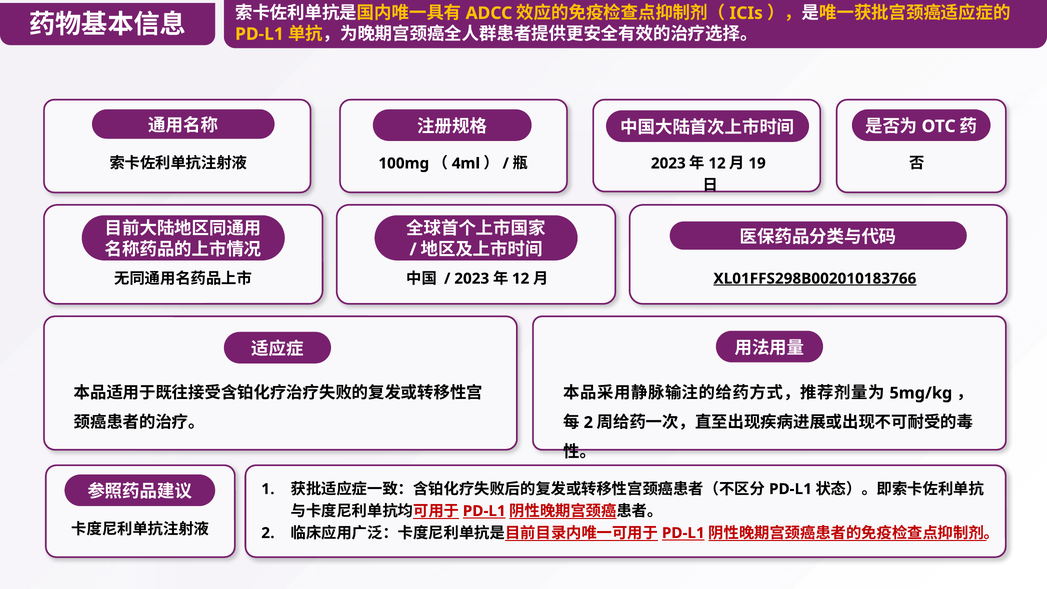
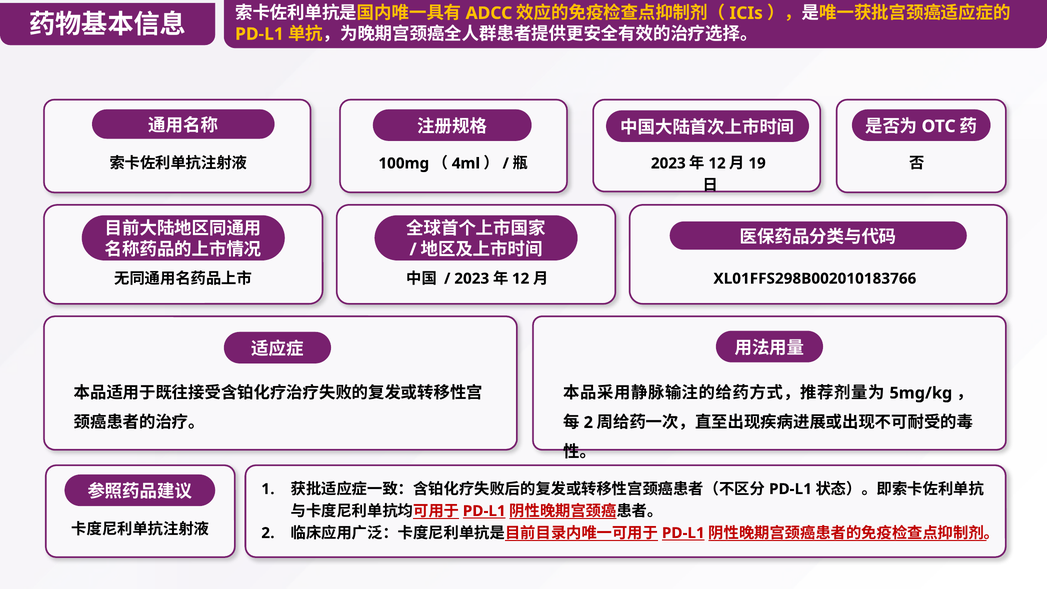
XL01FFS298B002010183766 underline: present -> none (815, 279)
